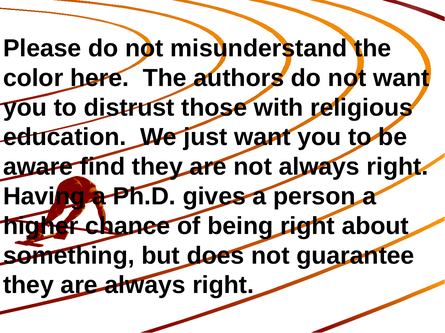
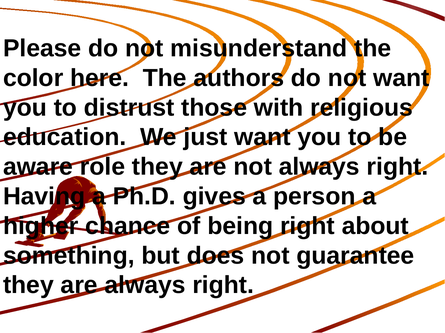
find: find -> role (102, 167)
